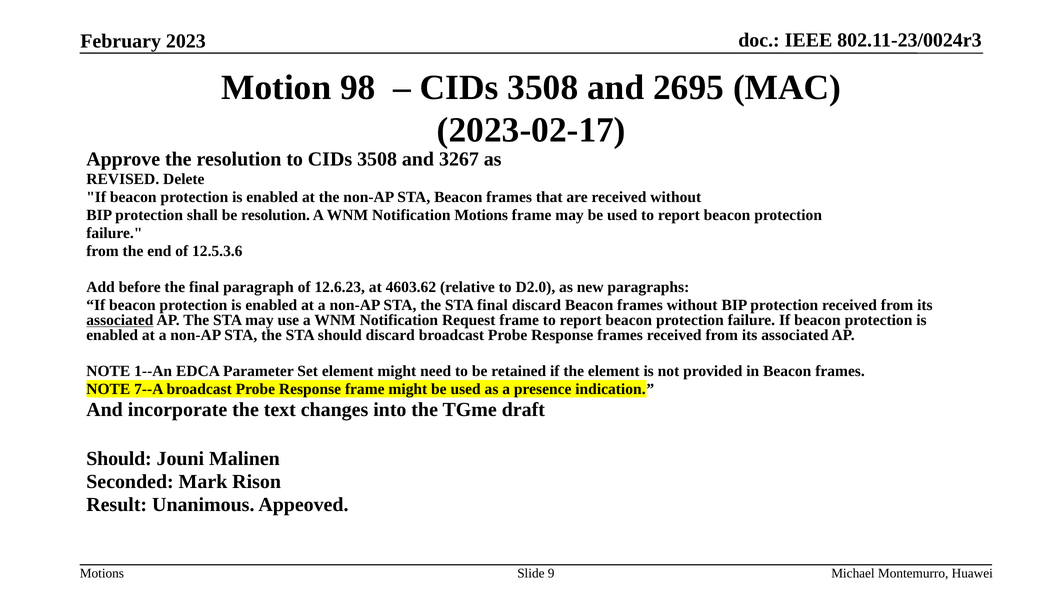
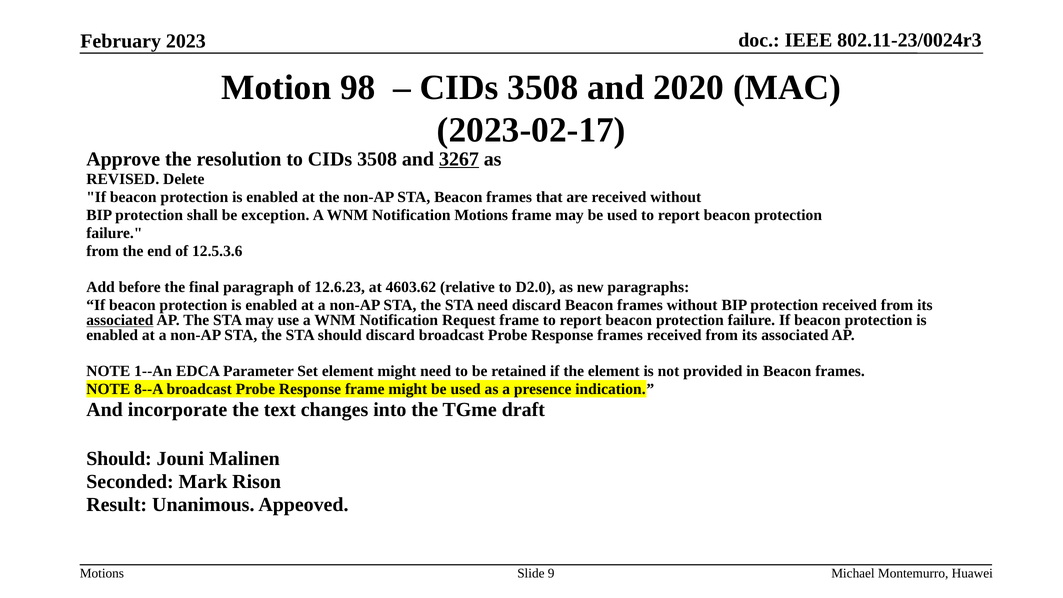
2695: 2695 -> 2020 (689, 87)
3267 underline: none -> present (459, 159)
be resolution: resolution -> exception (275, 215)
STA final: final -> need (493, 305)
7--A: 7--A -> 8--A (149, 389)
